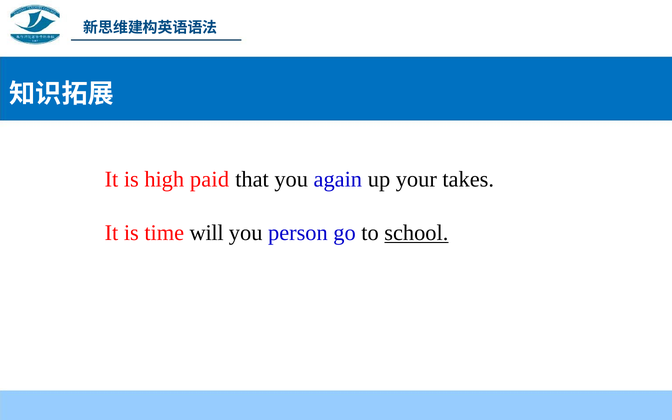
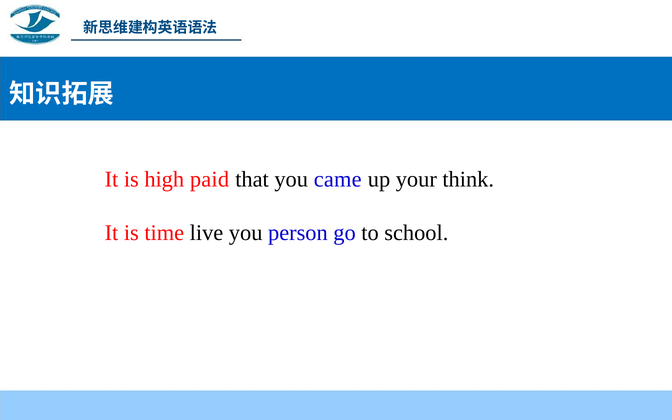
again: again -> came (338, 180)
takes: takes -> think (468, 180)
will: will -> live (207, 233)
school underline: present -> none (416, 233)
